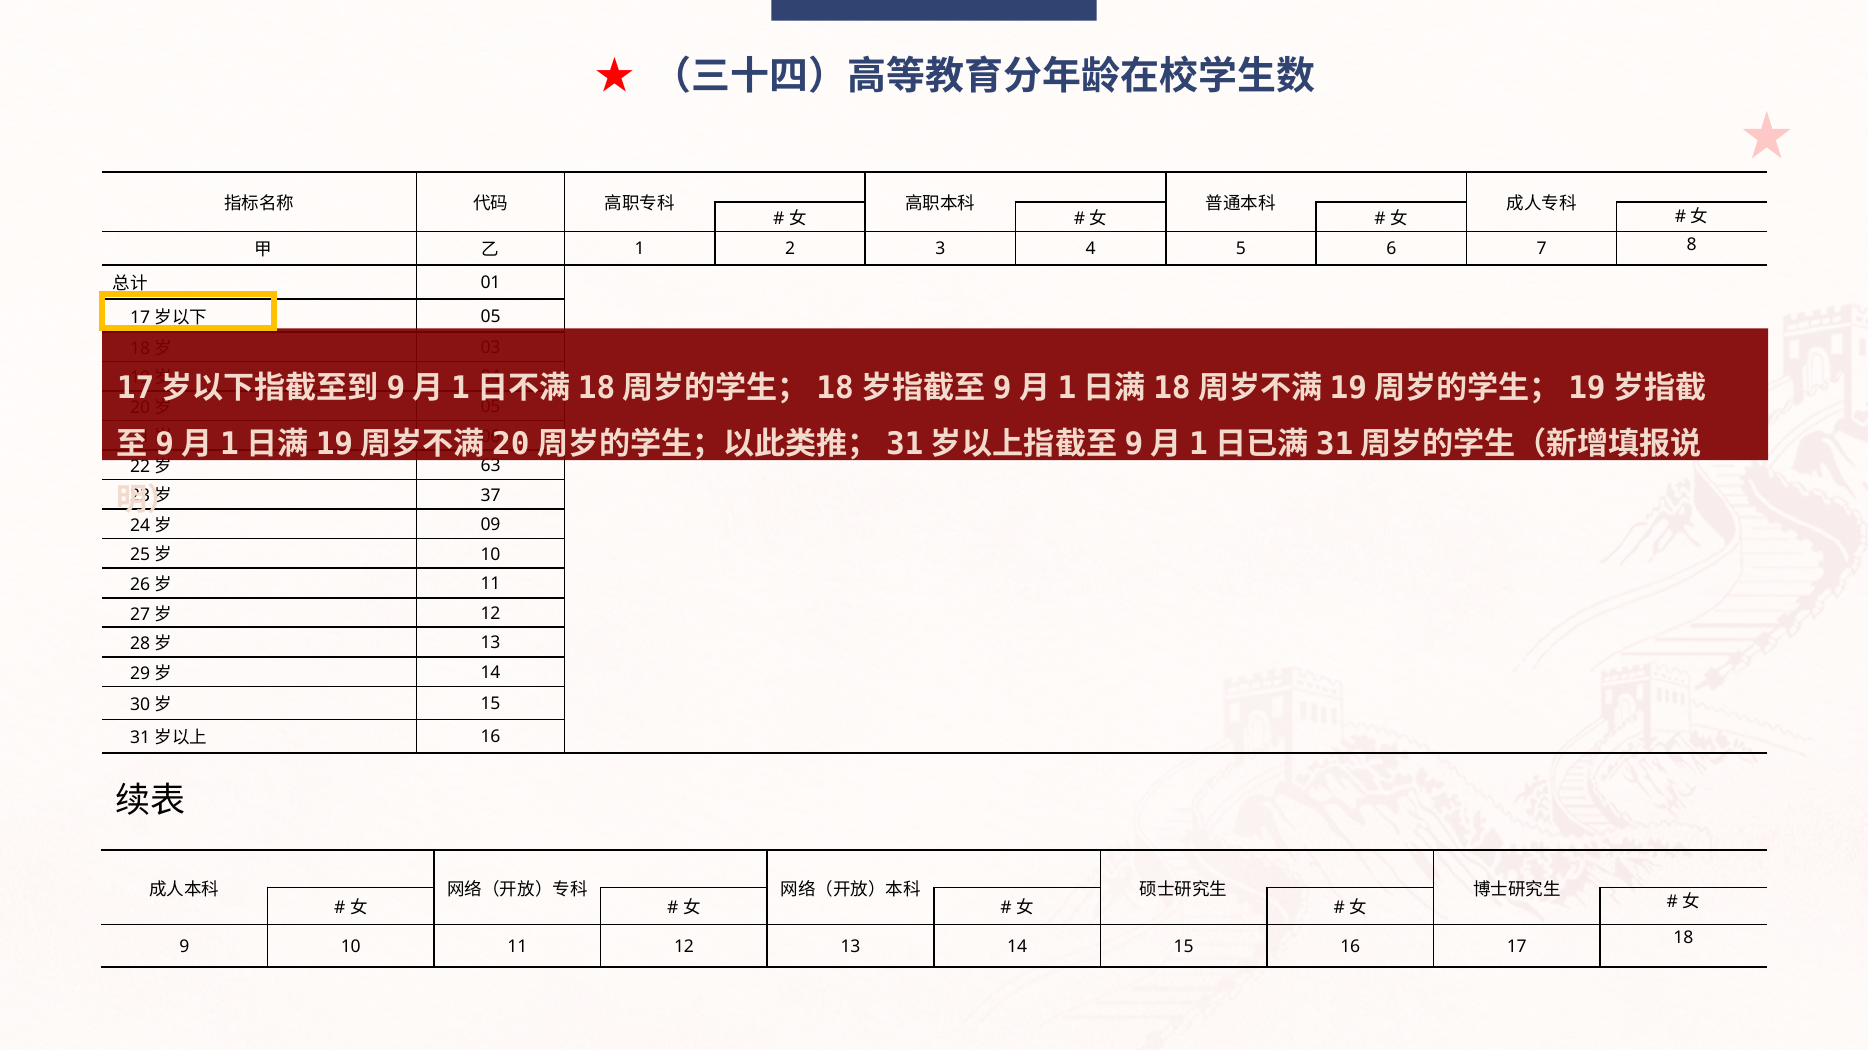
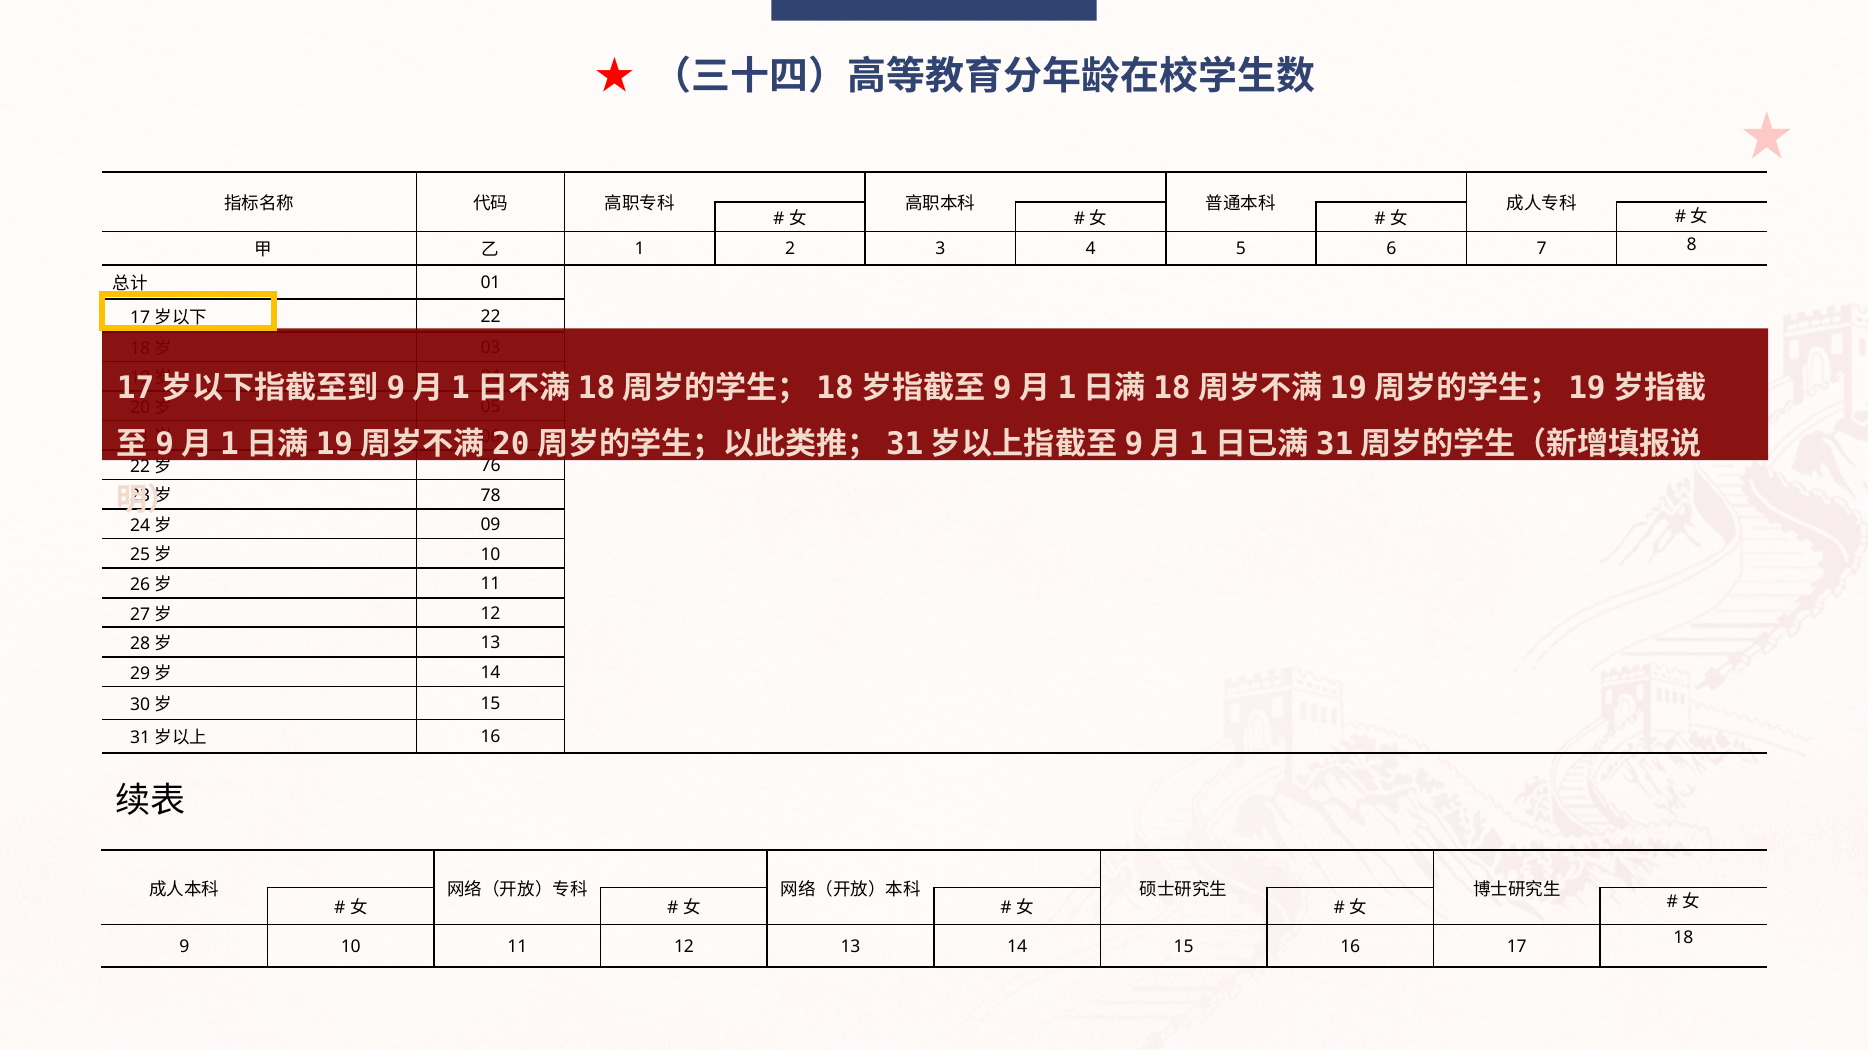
05: 05 -> 22 (491, 317)
63: 63 -> 76 (491, 466)
37: 37 -> 78 (491, 496)
